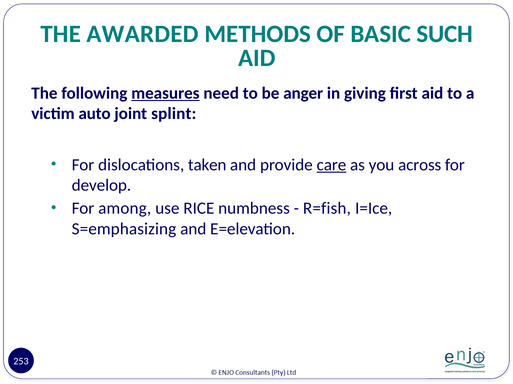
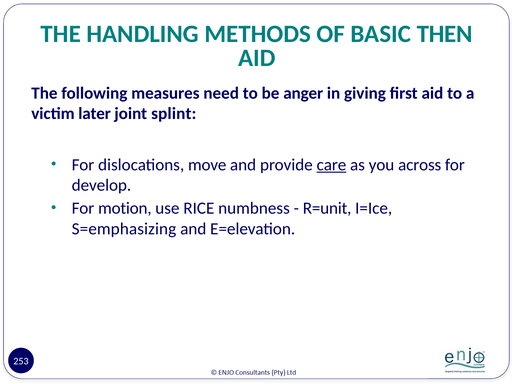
AWARDED: AWARDED -> HANDLING (143, 34)
SUCH: SUCH -> THEN (445, 34)
measures underline: present -> none (165, 93)
auto: auto -> later (95, 114)
taken: taken -> move (207, 165)
among: among -> motion (125, 209)
R=fish: R=fish -> R=unit (327, 209)
